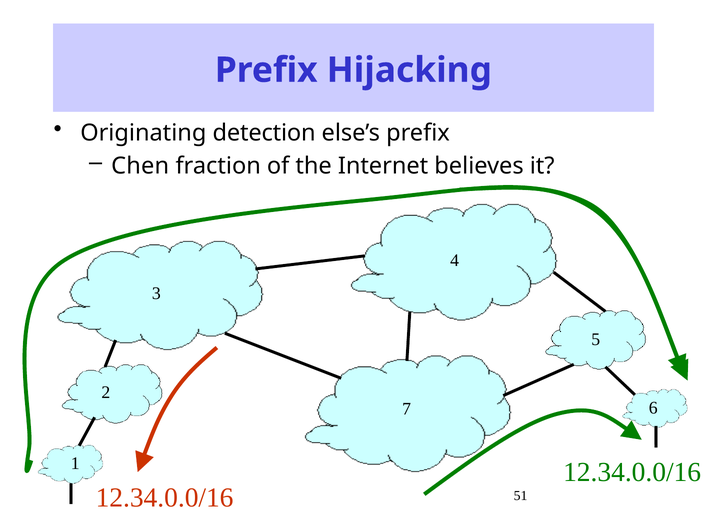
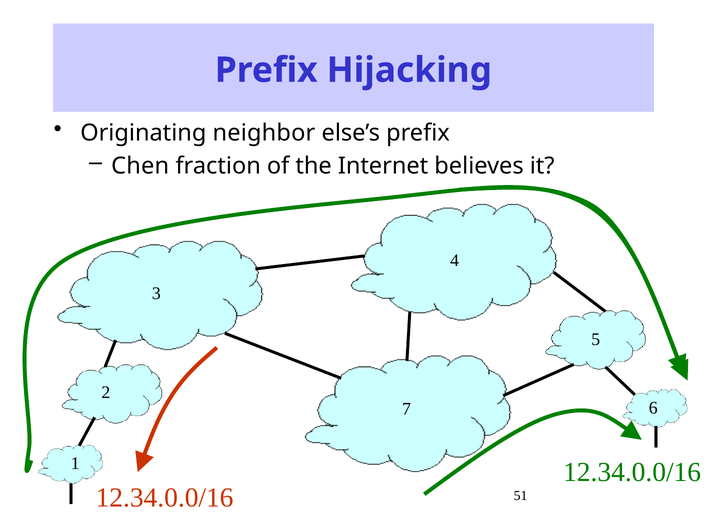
detection: detection -> neighbor (264, 133)
